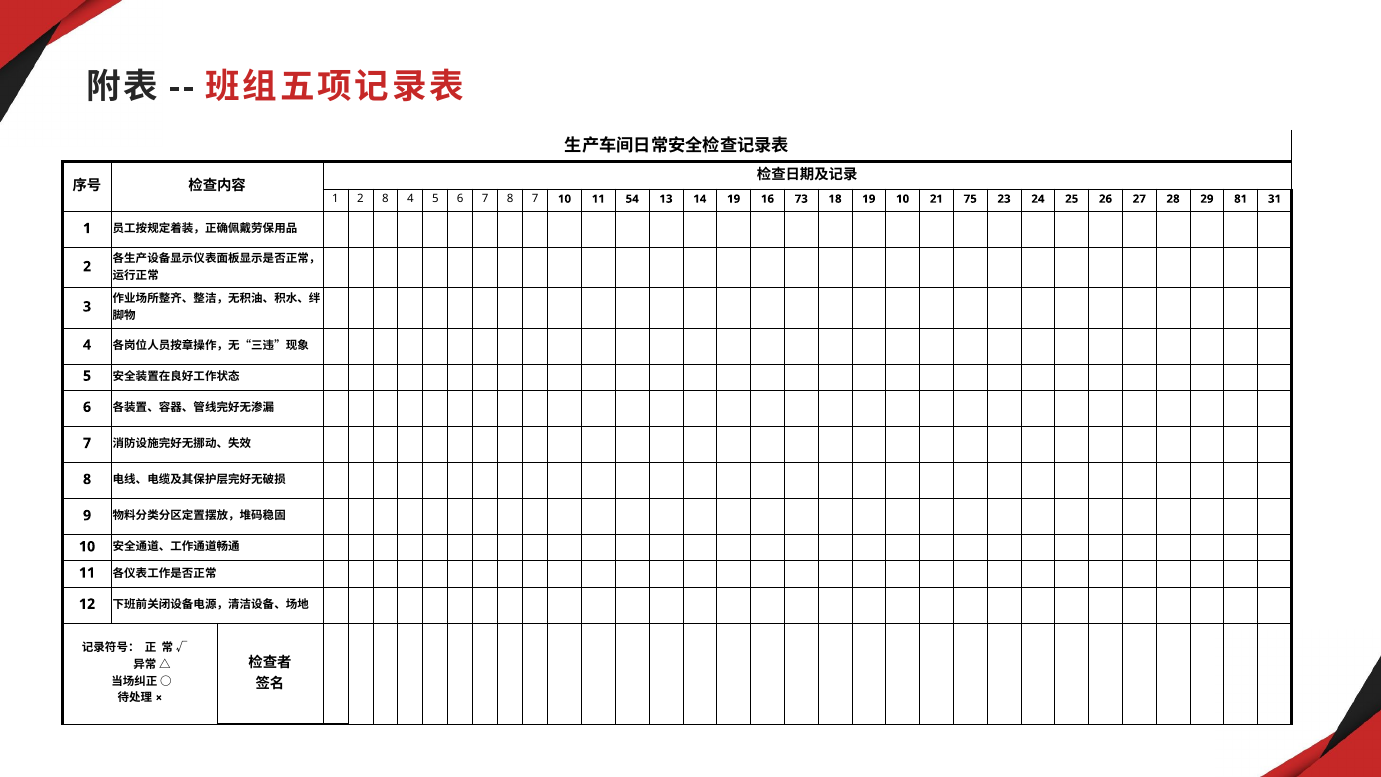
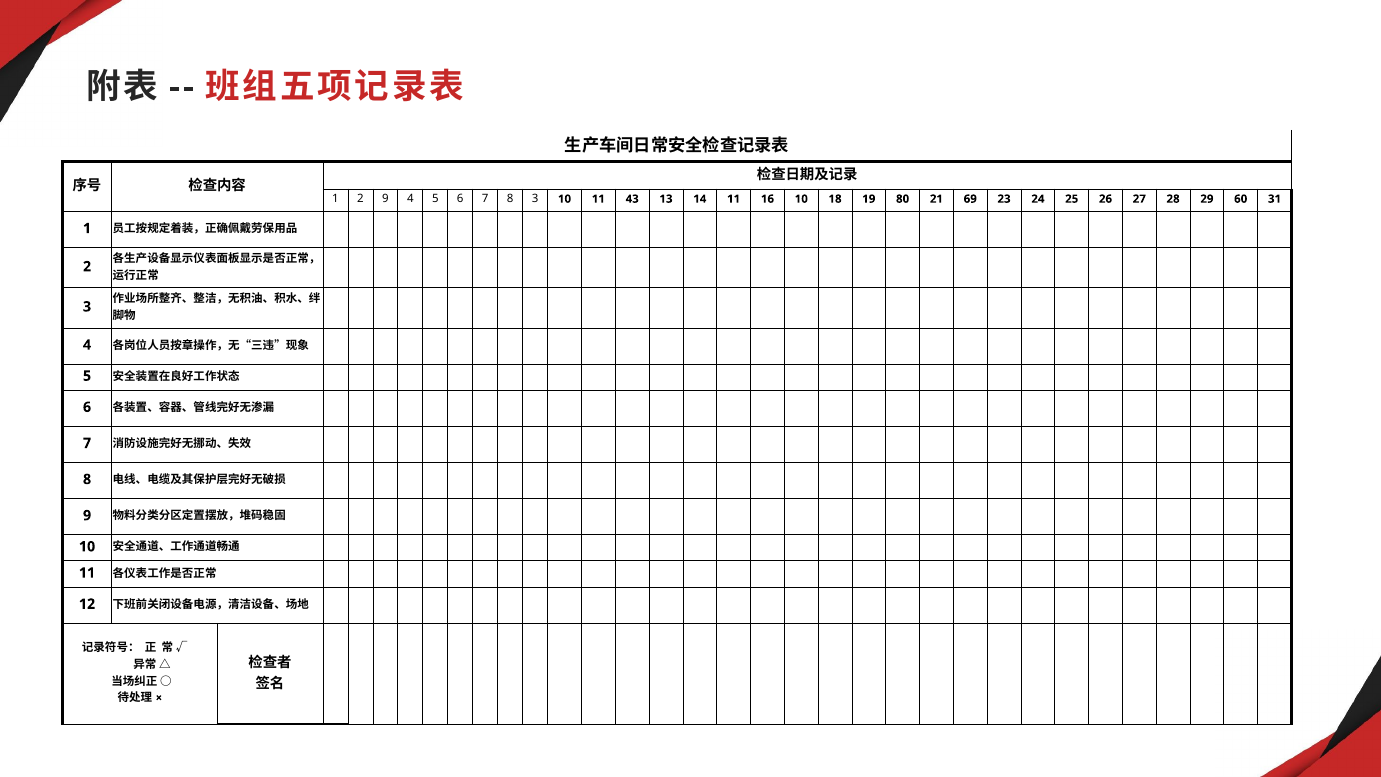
2 8: 8 -> 9 (385, 199)
8 7: 7 -> 3 (535, 199)
54: 54 -> 43 (632, 199)
14 19: 19 -> 11 (734, 199)
16 73: 73 -> 10 (801, 199)
19 10: 10 -> 80 (903, 199)
75: 75 -> 69 (970, 199)
81: 81 -> 60 (1241, 199)
